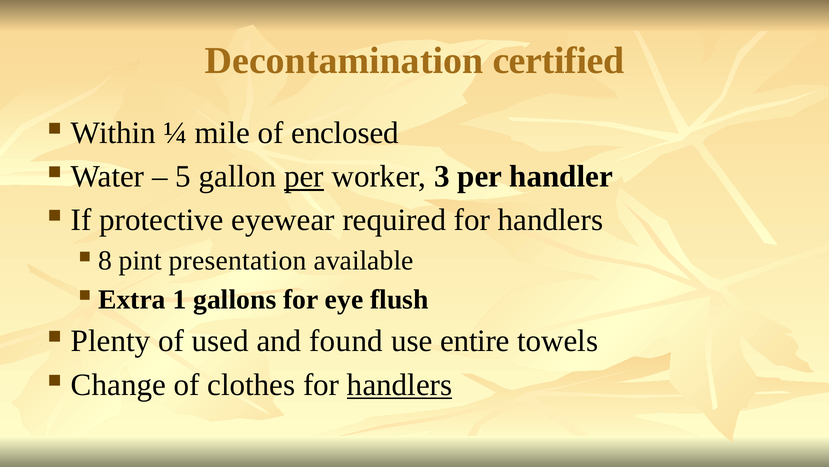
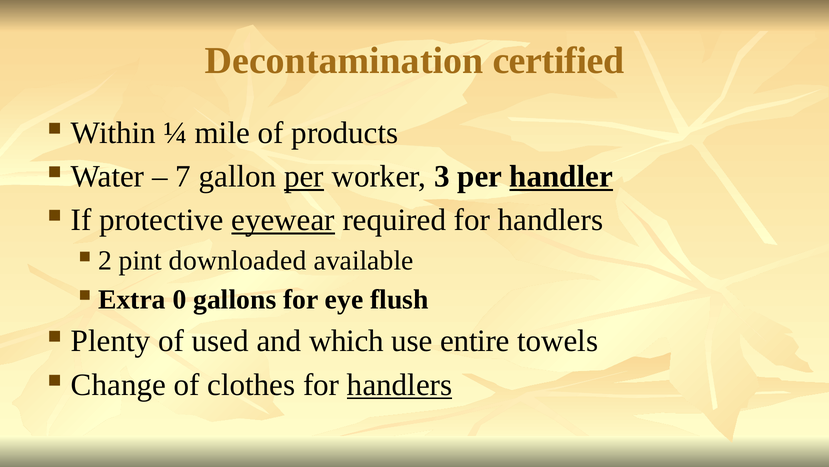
enclosed: enclosed -> products (345, 133)
5: 5 -> 7 (183, 176)
handler underline: none -> present (561, 176)
eyewear underline: none -> present (283, 220)
8: 8 -> 2 (105, 260)
presentation: presentation -> downloaded (238, 260)
1: 1 -> 0 (180, 299)
found: found -> which (346, 341)
